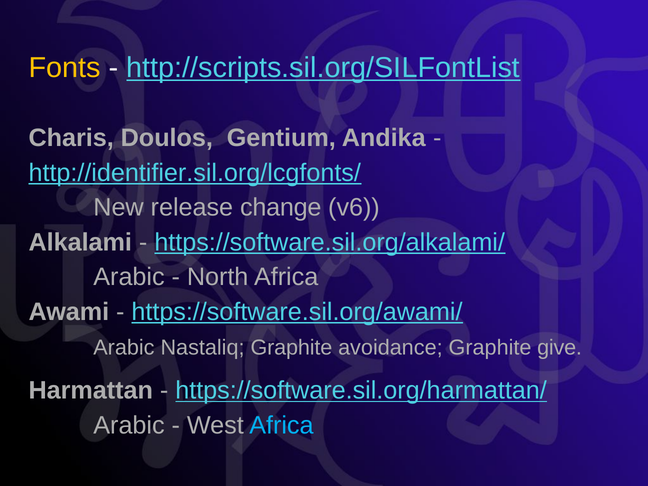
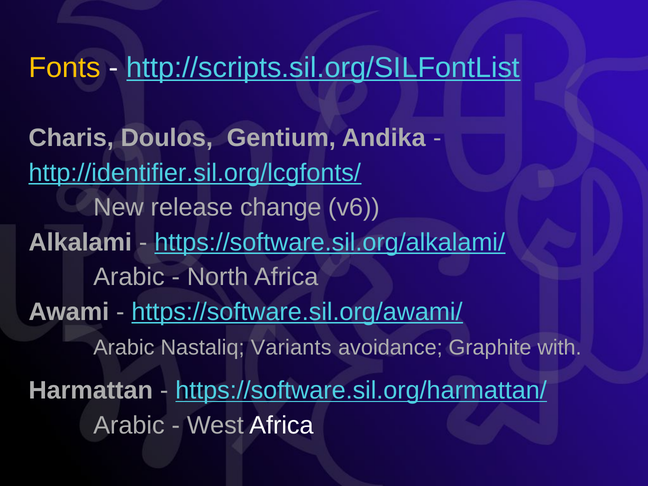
Nastaliq Graphite: Graphite -> Variants (291, 348)
give: give -> with (559, 348)
Africa colour: light blue -> white (281, 425)
